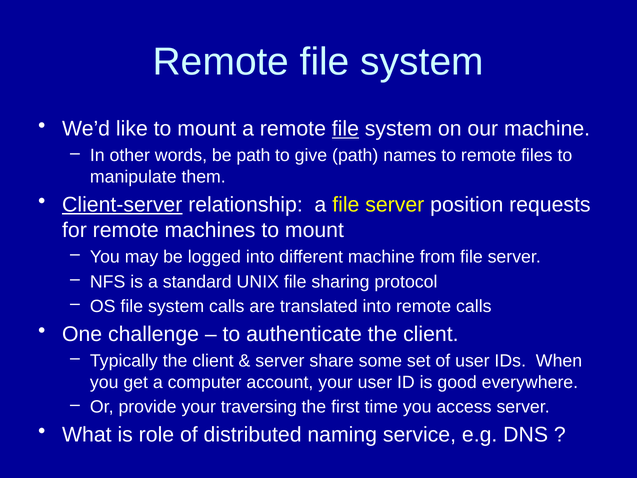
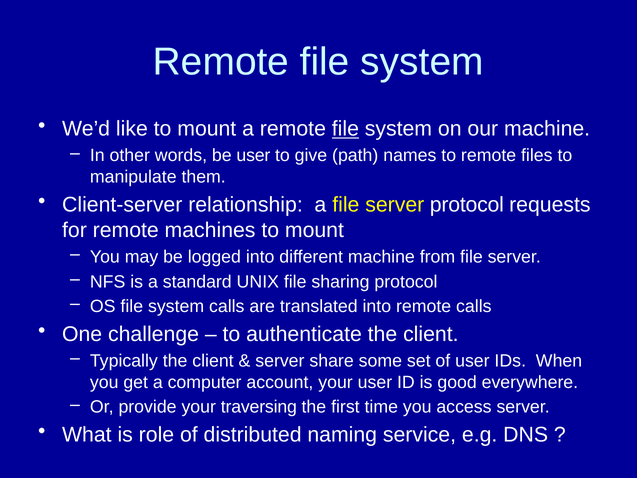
be path: path -> user (253, 156)
Client-server underline: present -> none (122, 205)
server position: position -> protocol (467, 205)
